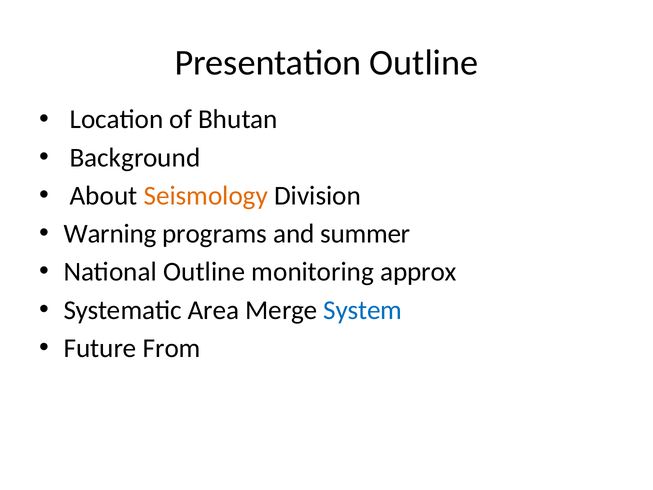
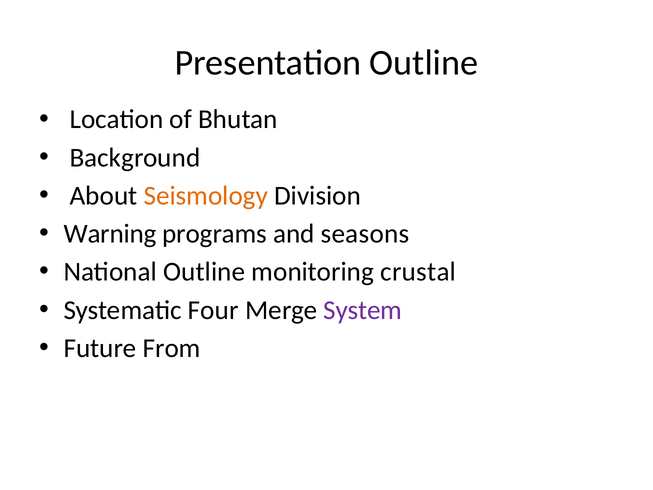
summer: summer -> seasons (365, 234)
approx: approx -> crustal (418, 272)
Area: Area -> Four (213, 310)
System colour: blue -> purple (363, 310)
